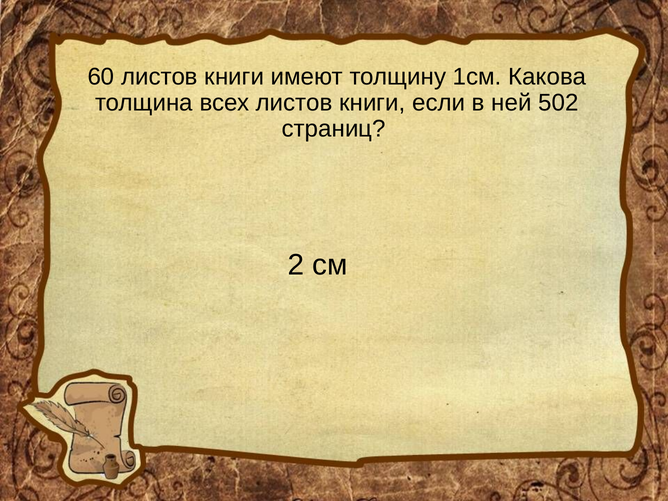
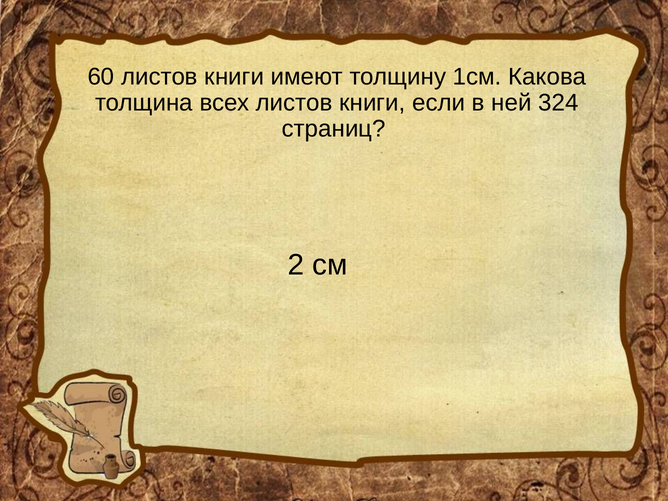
502: 502 -> 324 (558, 103)
